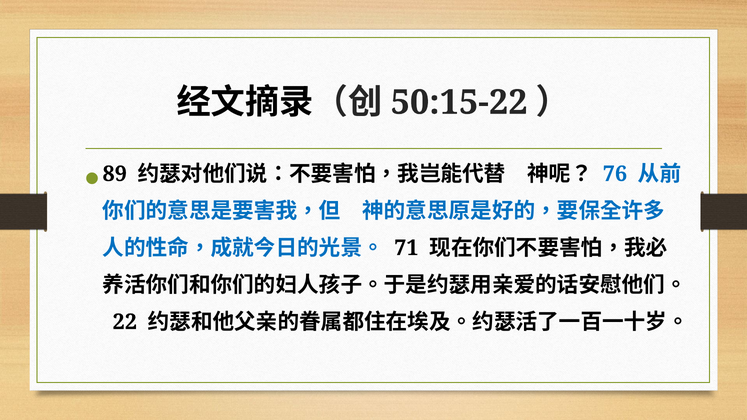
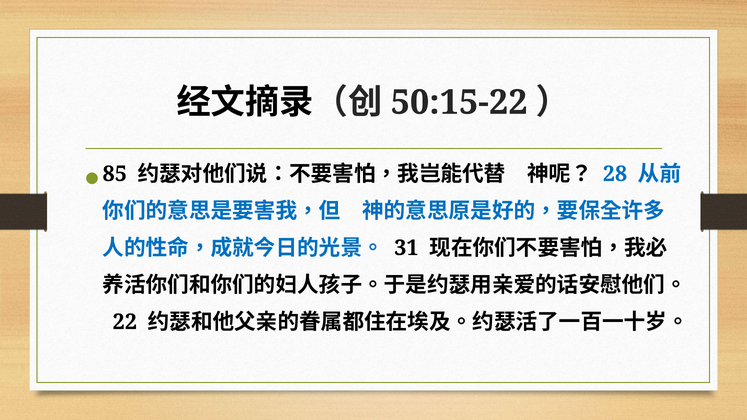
89: 89 -> 85 (115, 174)
76: 76 -> 28 (615, 174)
71: 71 -> 31 (406, 248)
